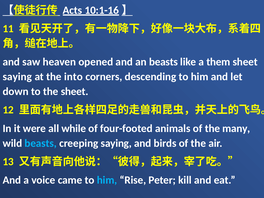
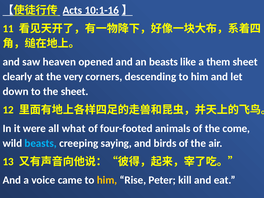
saying: saying -> clearly (17, 77)
into: into -> very (74, 77)
while: while -> what (74, 128)
many: many -> come (236, 128)
him colour: light blue -> yellow (107, 180)
